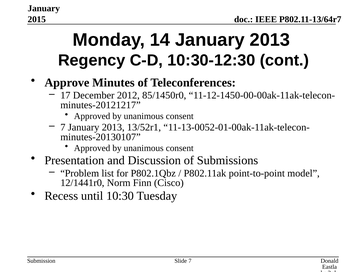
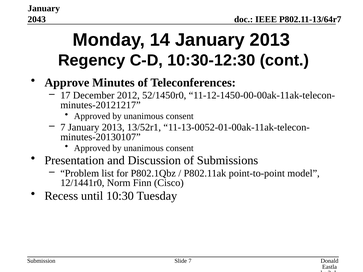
2015: 2015 -> 2043 (37, 19)
85/1450r0: 85/1450r0 -> 52/1450r0 (164, 96)
